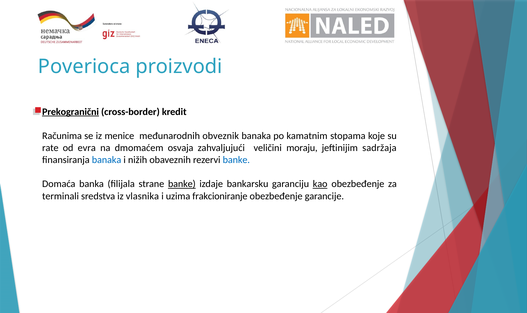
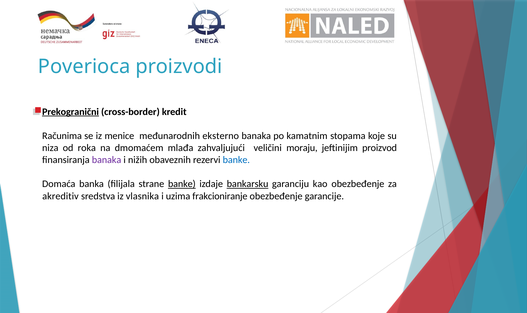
obveznik: obveznik -> eksterno (221, 136)
rate: rate -> niza (50, 148)
evra: evra -> roka (87, 148)
osvaja: osvaja -> mlađa (181, 148)
sadržaja: sadržaja -> proizvod (380, 148)
banaka colour: blue -> purple (107, 160)
bankarsku underline: none -> present (248, 184)
kao underline: present -> none (320, 184)
terminali: terminali -> akreditiv (60, 196)
